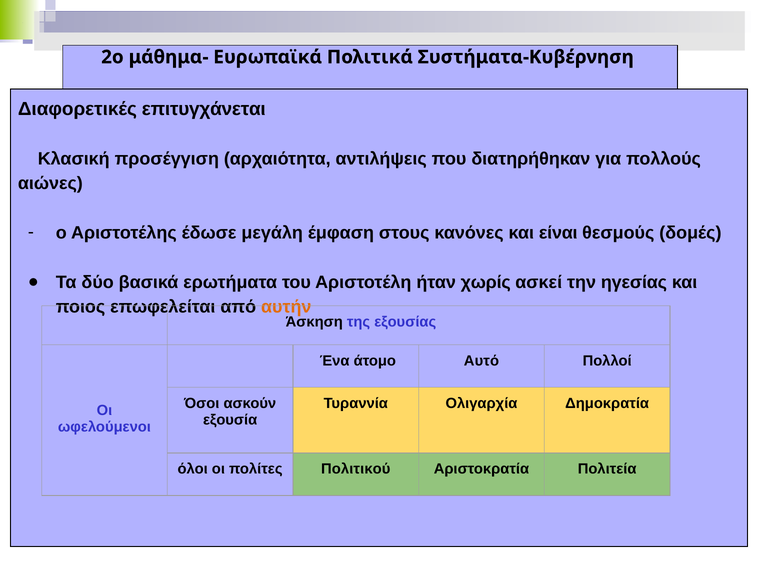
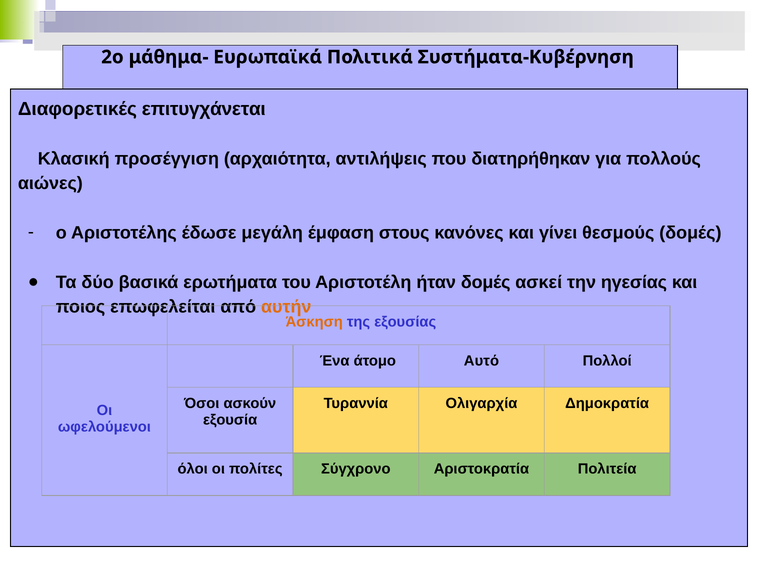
είναι: είναι -> γίνει (558, 233)
ήταν χωρίς: χωρίς -> δομές (486, 282)
Άσκηση colour: black -> orange (314, 322)
Πολιτικού: Πολιτικού -> Σύγχρονο (356, 469)
